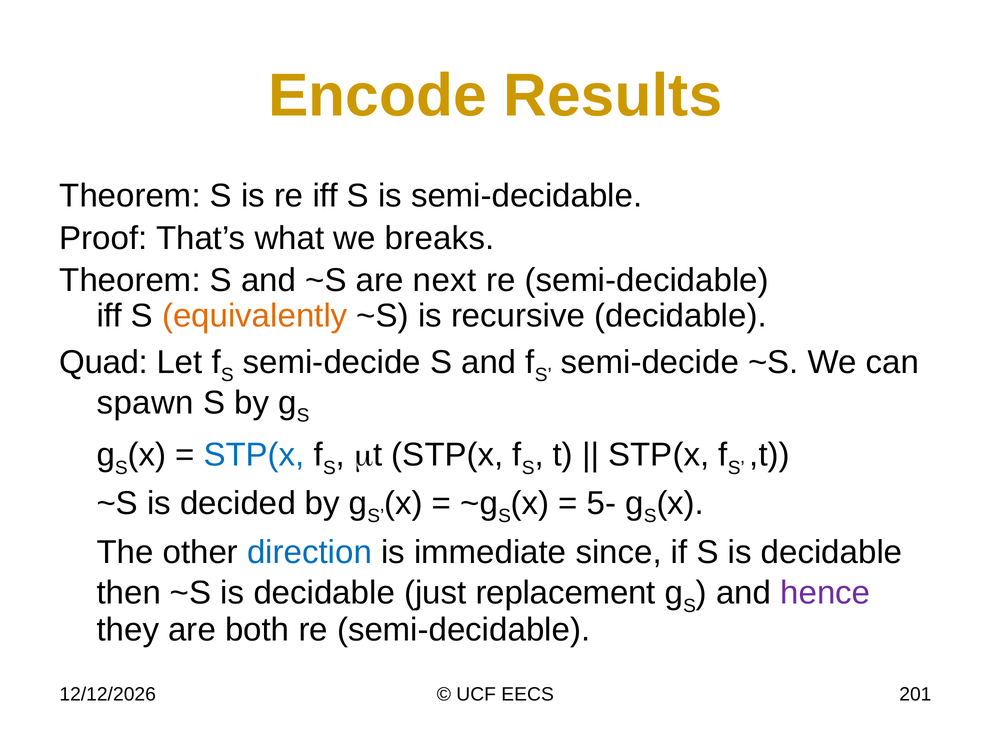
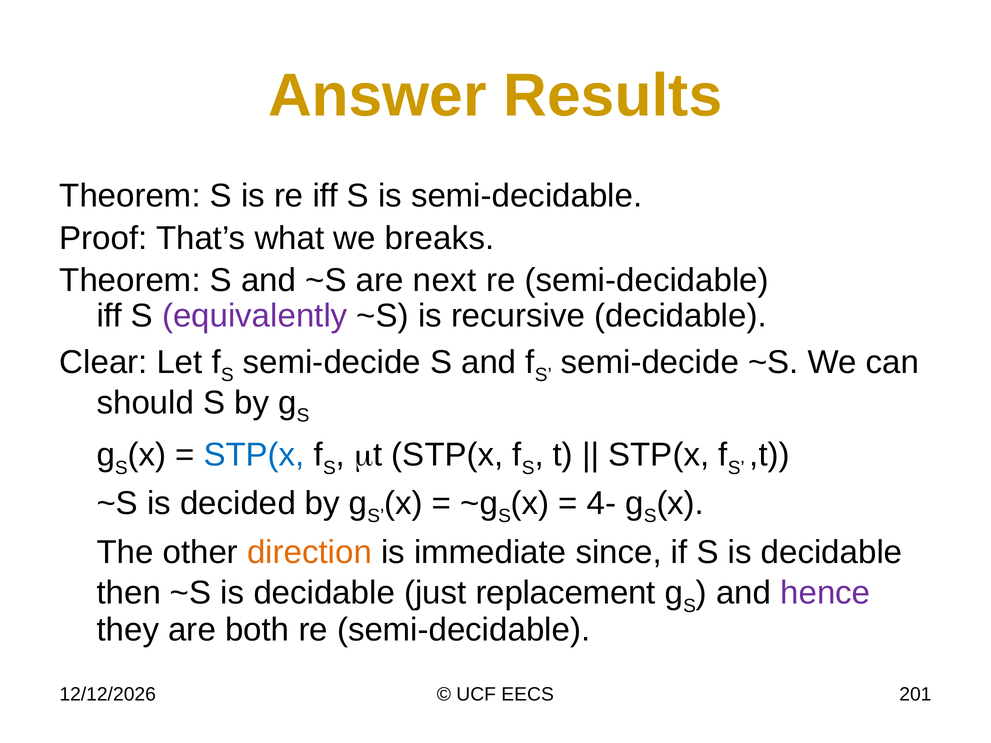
Encode: Encode -> Answer (377, 96)
equivalently colour: orange -> purple (255, 316)
Quad: Quad -> Clear (103, 362)
spawn: spawn -> should (145, 403)
5-: 5- -> 4- (602, 503)
direction colour: blue -> orange (309, 553)
